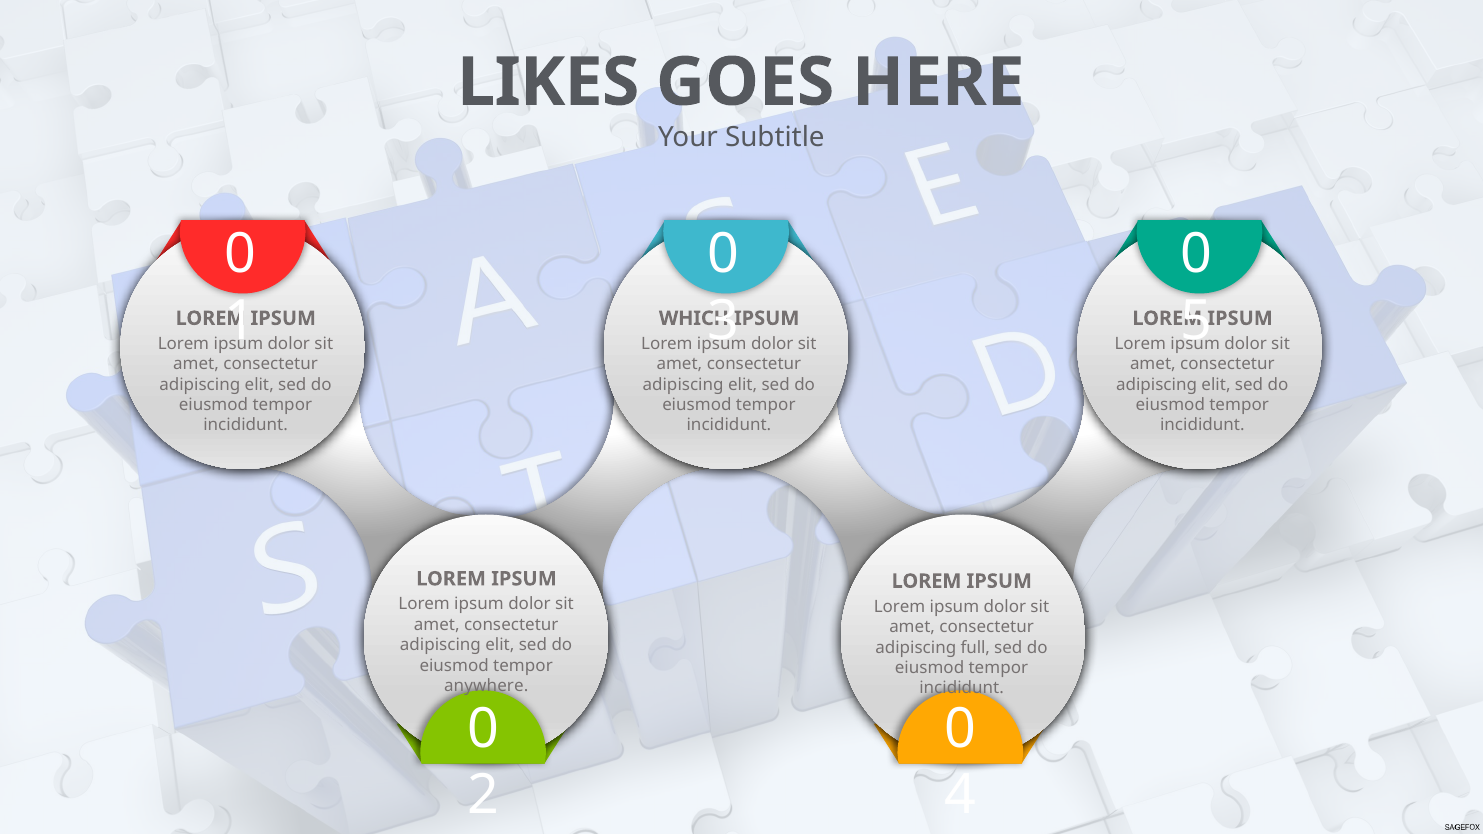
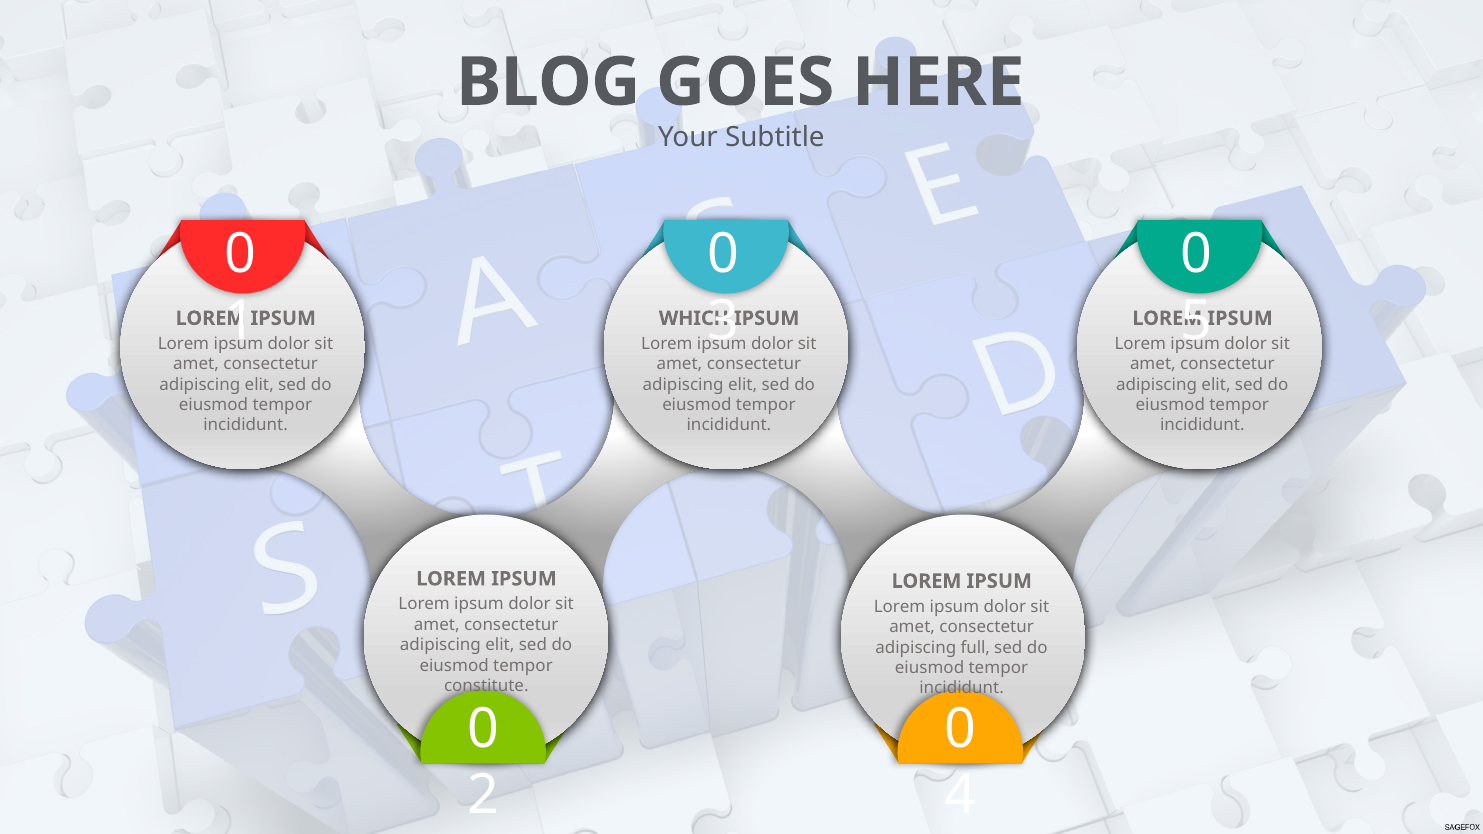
LIKES: LIKES -> BLOG (548, 82)
anywhere: anywhere -> constitute (486, 686)
